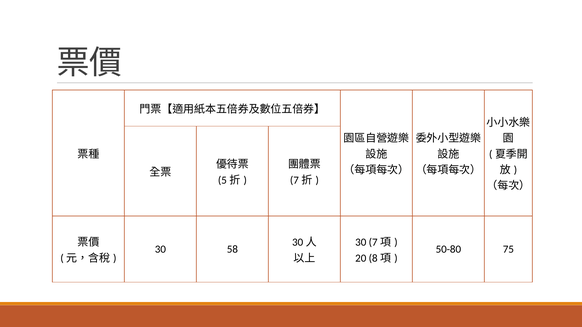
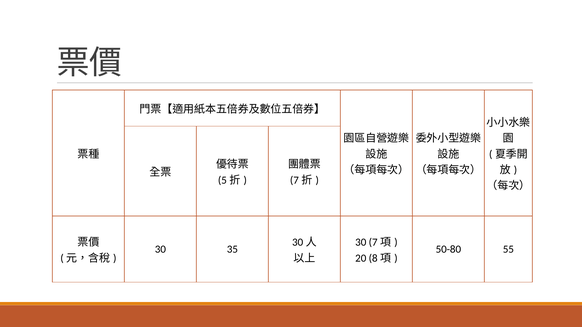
58: 58 -> 35 (232, 249)
75: 75 -> 55 (508, 249)
